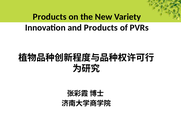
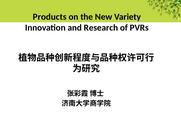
and Products: Products -> Research (101, 28)
